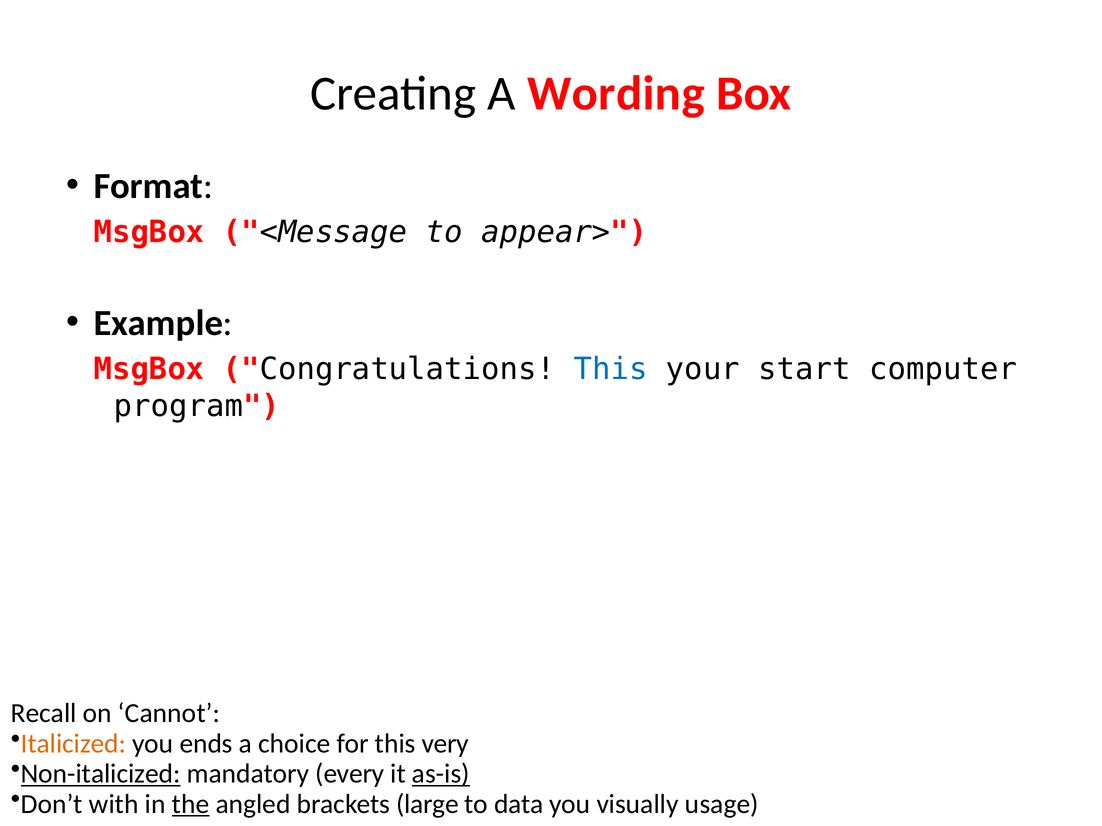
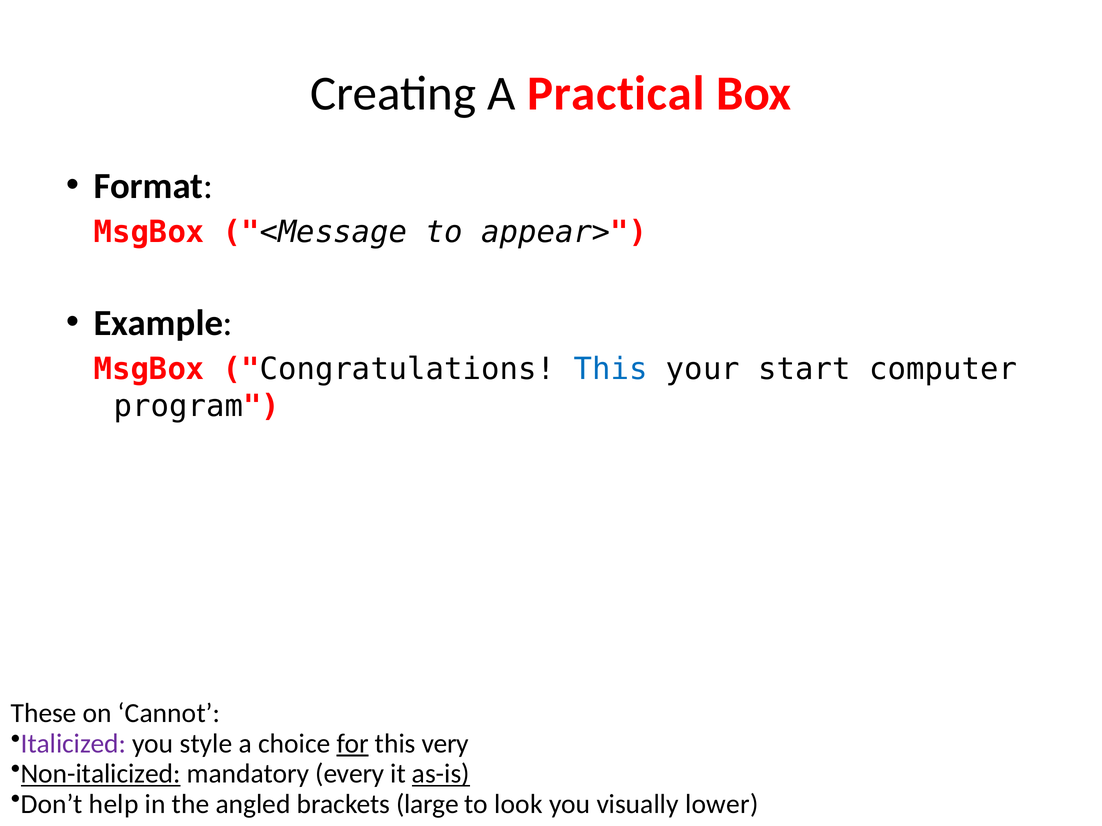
Wording: Wording -> Practical (616, 93)
Recall: Recall -> These (44, 714)
Italicized colour: orange -> purple (73, 744)
ends: ends -> style (206, 744)
for underline: none -> present (353, 744)
with: with -> help (114, 804)
the underline: present -> none (191, 804)
data: data -> look (518, 804)
usage: usage -> lower (722, 804)
